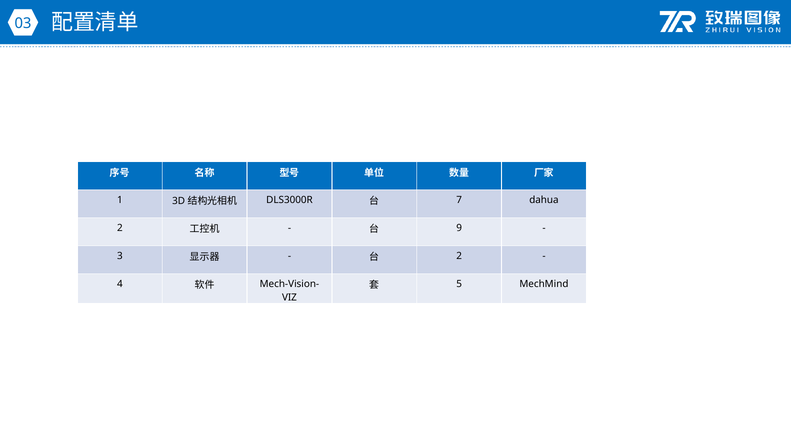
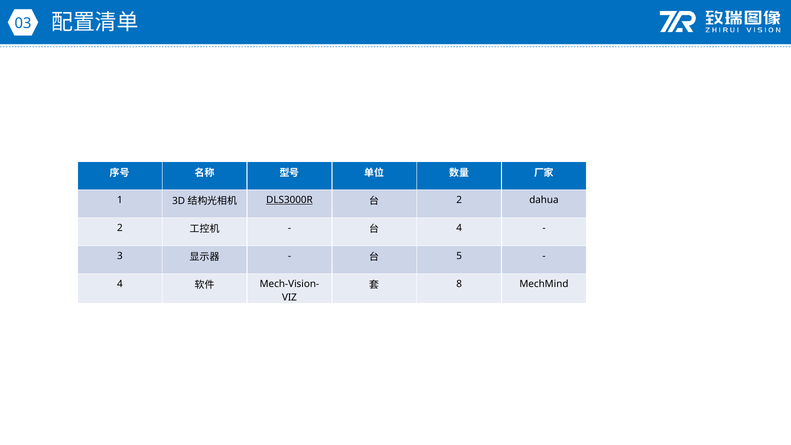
DLS3000R underline: none -> present (289, 200)
7: 7 -> 2 (459, 200)
9: 9 -> 4 (459, 228)
2: 2 -> 5 (459, 256)
5: 5 -> 8 (459, 284)
